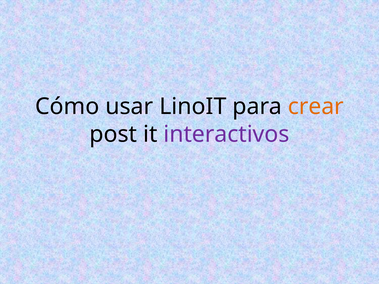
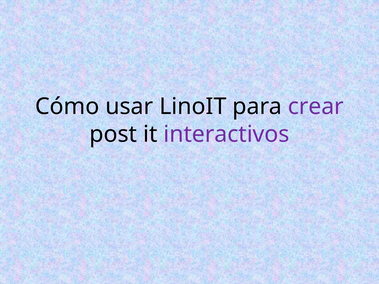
crear colour: orange -> purple (316, 106)
